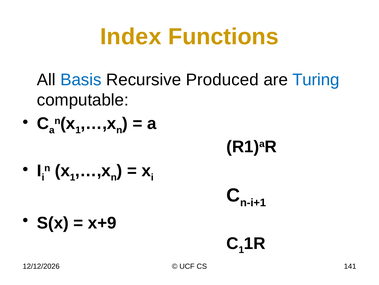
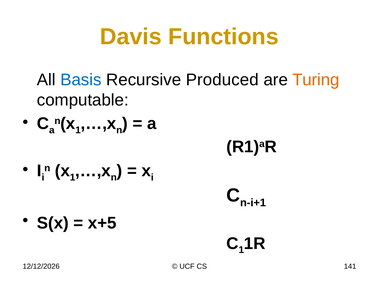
Index: Index -> Davis (131, 37)
Turing colour: blue -> orange (316, 80)
x+9: x+9 -> x+5 (102, 223)
